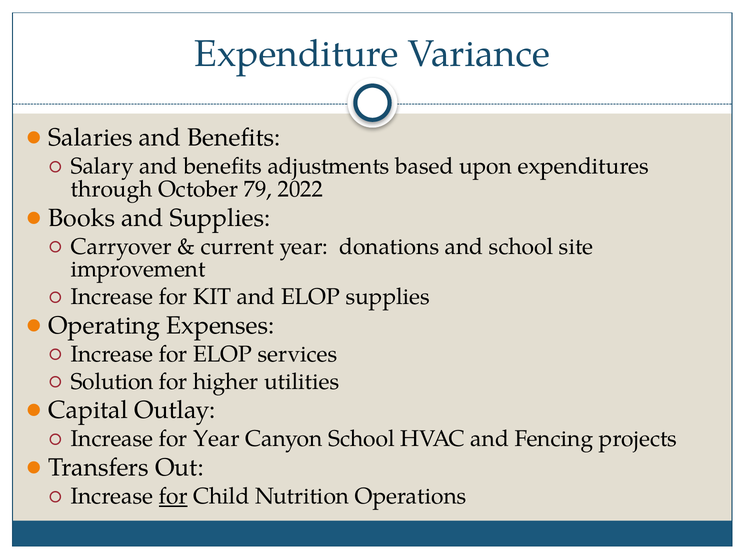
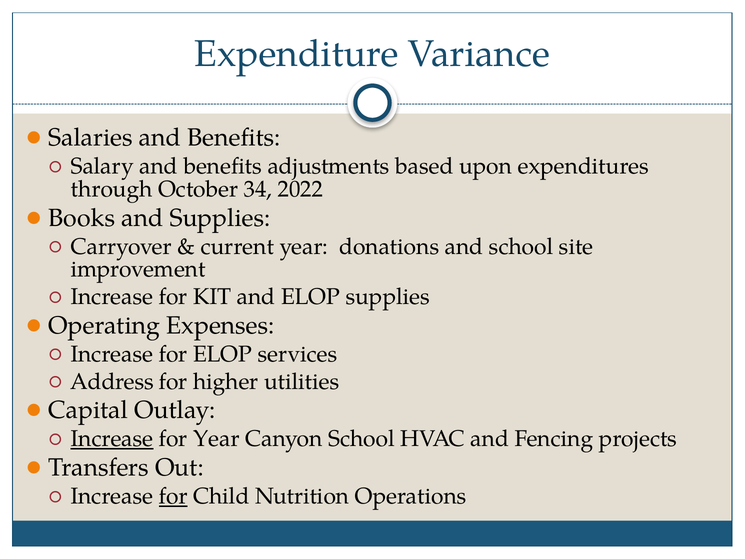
79: 79 -> 34 (258, 189)
Solution: Solution -> Address (112, 381)
Increase underline: none -> present (112, 439)
